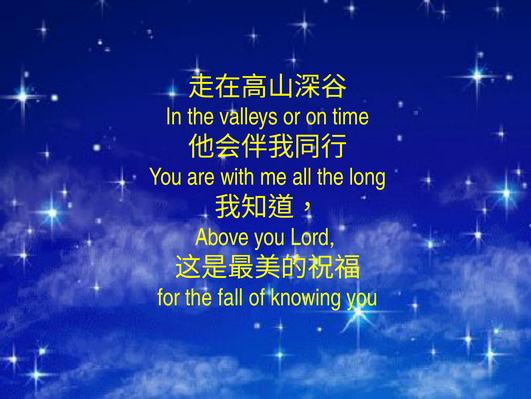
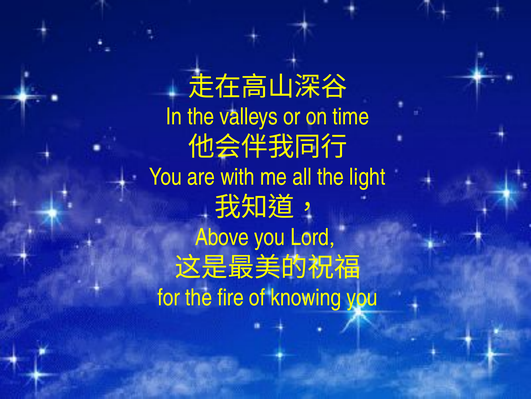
long: long -> light (368, 177)
fall: fall -> fire (231, 297)
